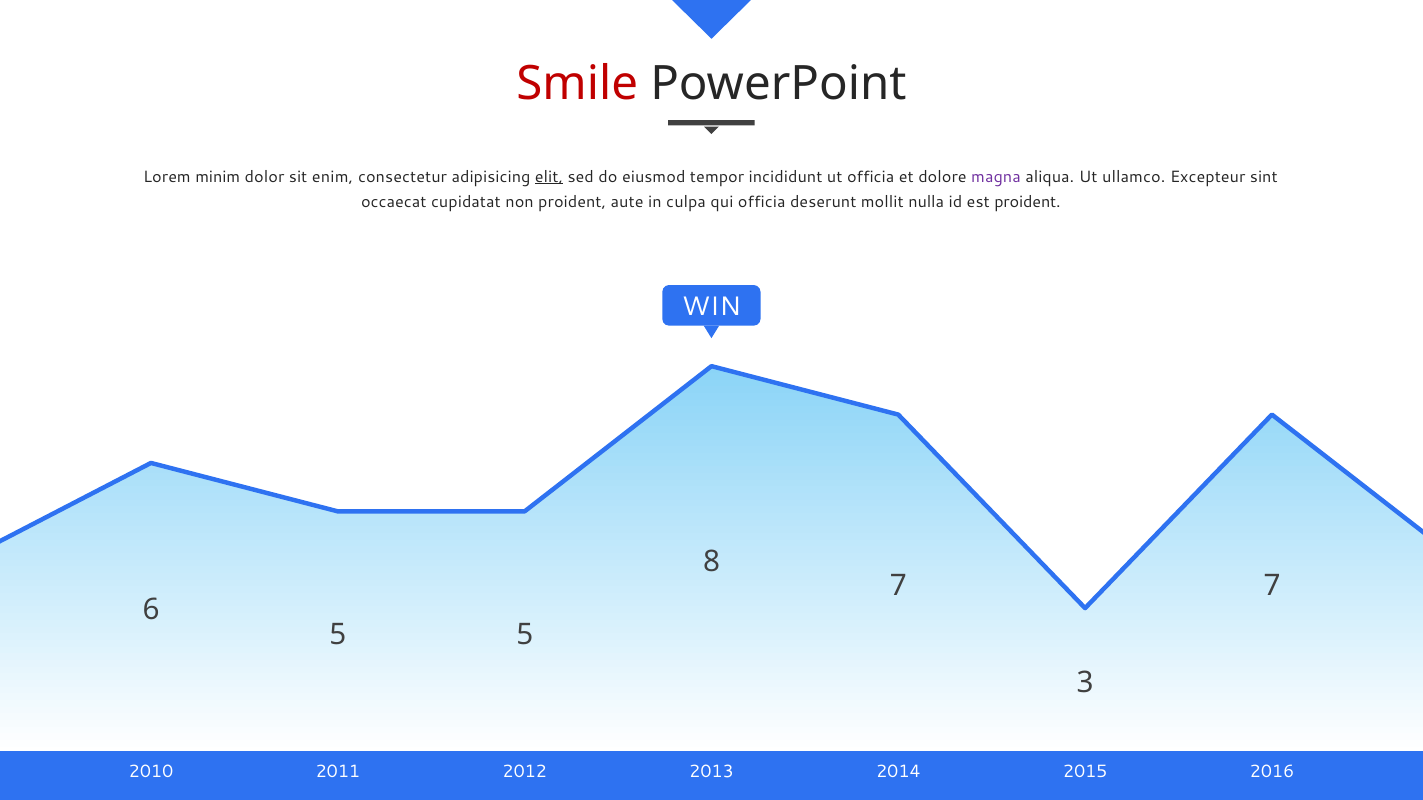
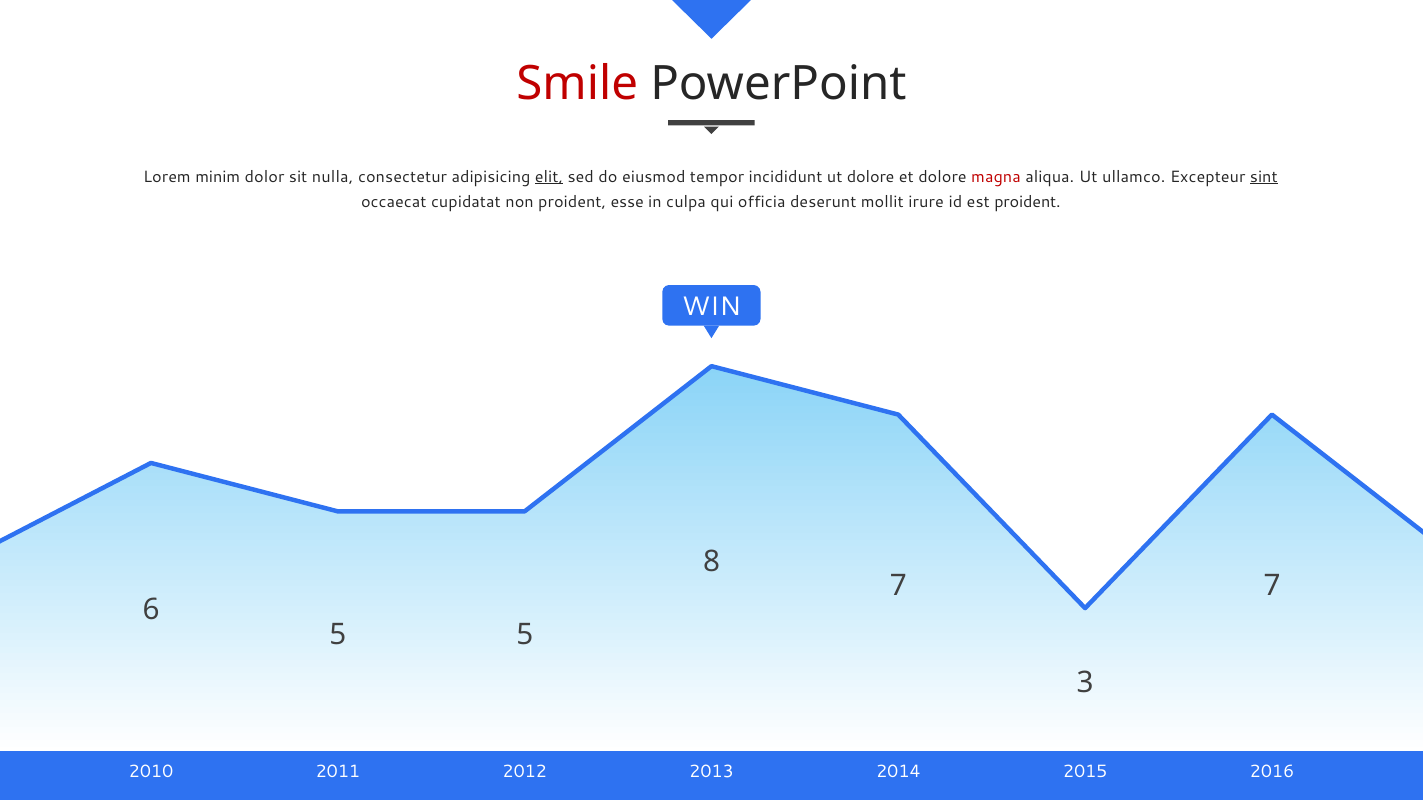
enim: enim -> nulla (333, 177)
ut officia: officia -> dolore (871, 177)
magna colour: purple -> red (996, 177)
sint underline: none -> present (1264, 177)
aute: aute -> esse (627, 202)
nulla: nulla -> irure (926, 202)
